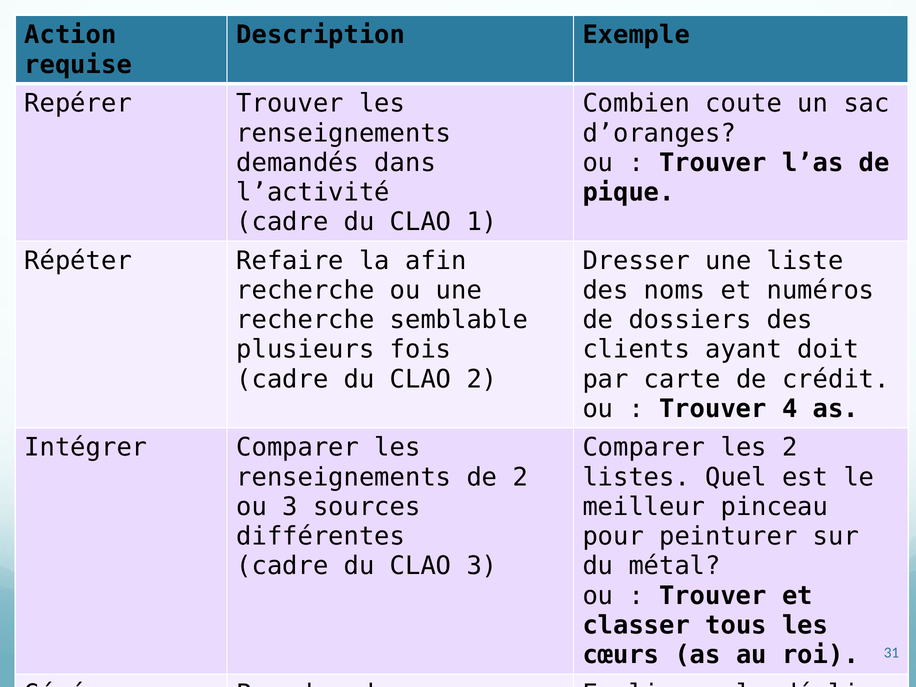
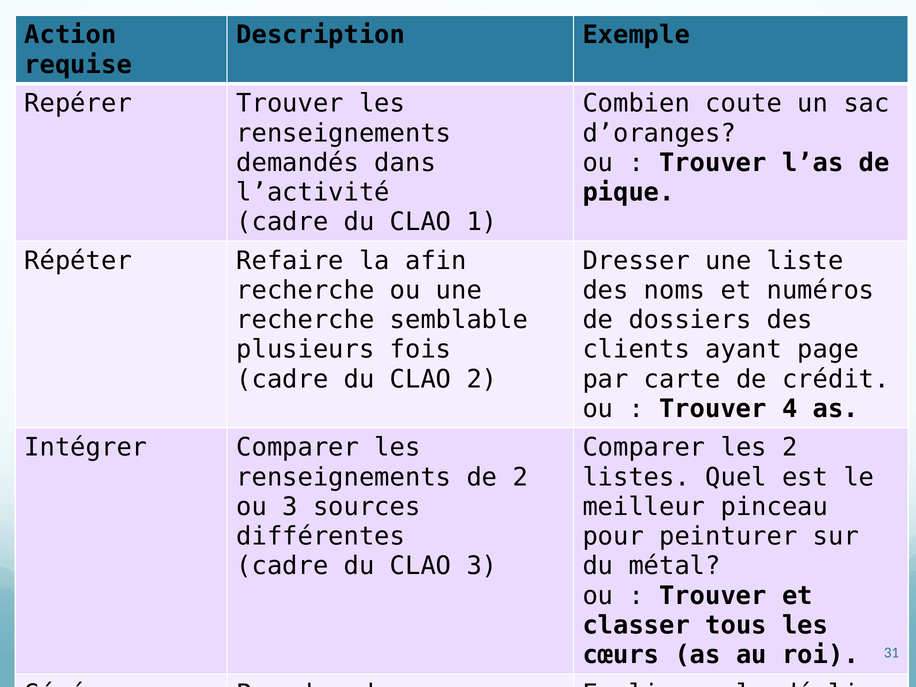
doit: doit -> page (828, 350)
